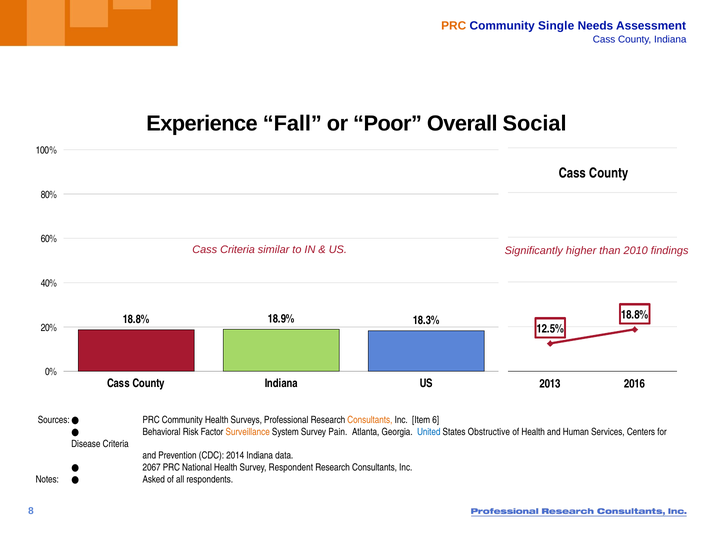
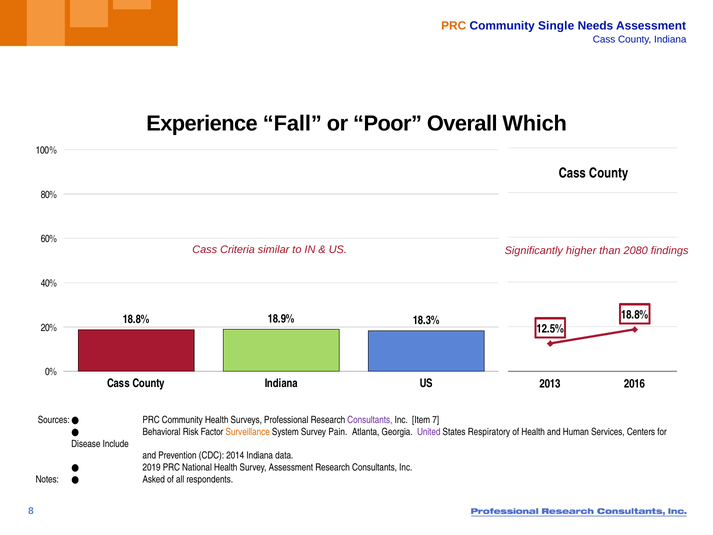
Social: Social -> Which (535, 124)
2010: 2010 -> 2080 (636, 251)
Consultants colour: orange -> purple (370, 420)
6: 6 -> 7 (436, 420)
United colour: blue -> purple (429, 432)
Obstructive: Obstructive -> Respiratory (489, 432)
Disease Criteria: Criteria -> Include (116, 444)
2067: 2067 -> 2019 (152, 467)
Survey Respondent: Respondent -> Assessment (291, 467)
